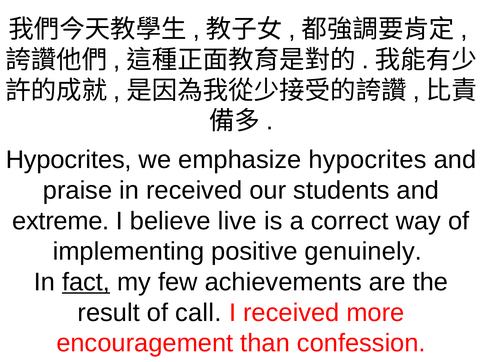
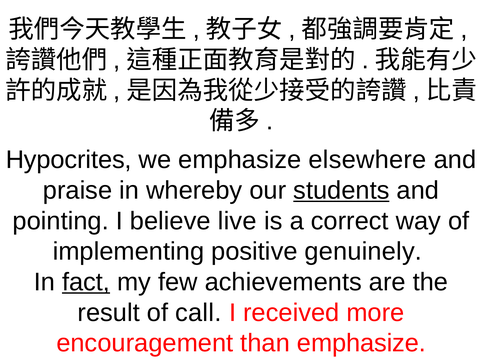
emphasize hypocrites: hypocrites -> elsewhere (367, 160)
in received: received -> whereby (194, 190)
students underline: none -> present (341, 190)
extreme: extreme -> pointing (61, 221)
than confession: confession -> emphasize (361, 343)
